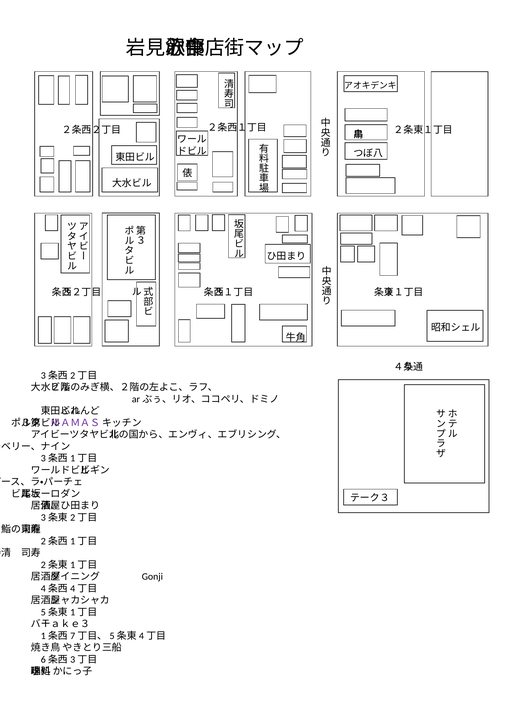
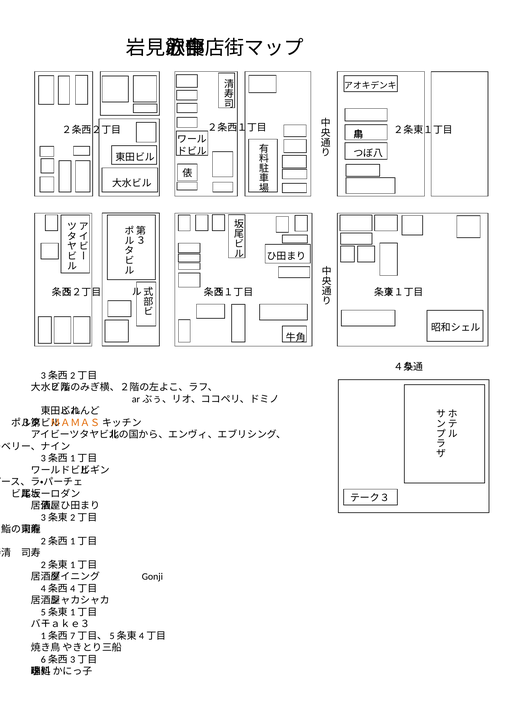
ＭＡＭＡＳ colour: purple -> orange (75, 423)
